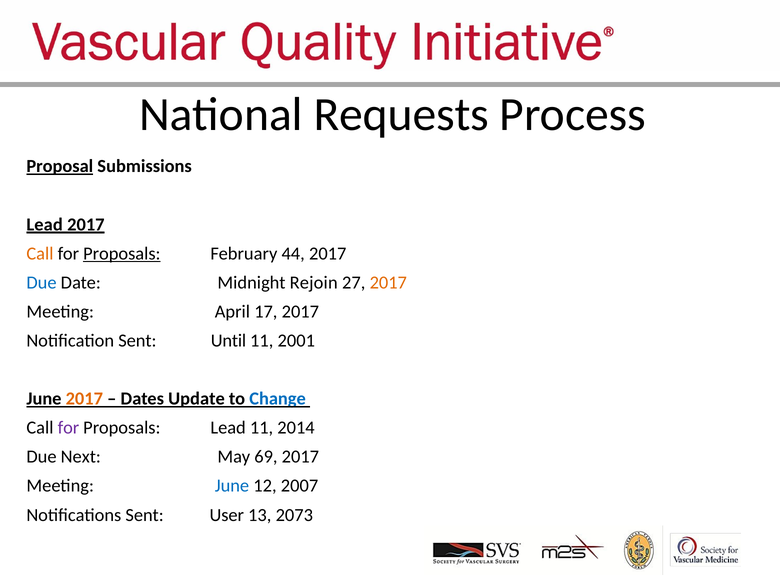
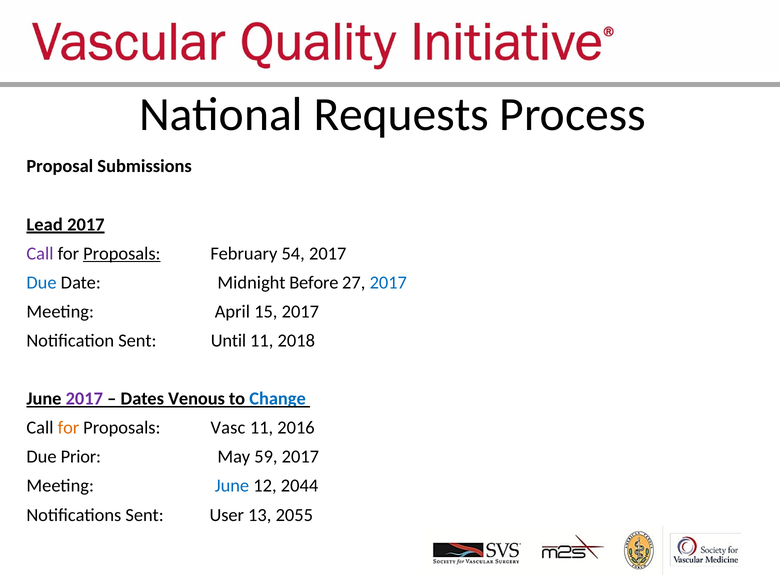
Proposal underline: present -> none (60, 166)
Call colour: orange -> purple (40, 254)
44: 44 -> 54 (293, 254)
Rejoin: Rejoin -> Before (314, 283)
2017 colour: orange -> blue (388, 283)
17: 17 -> 15 (266, 312)
2001: 2001 -> 2018 (296, 341)
2017 colour: orange -> purple (84, 399)
Update: Update -> Venous (197, 399)
for colour: purple -> orange (68, 428)
Proposals Lead: Lead -> Vasc (228, 428)
2014: 2014 -> 2016 (296, 428)
Next: Next -> Prior (81, 457)
69: 69 -> 59 (266, 457)
2007: 2007 -> 2044 (300, 486)
2073: 2073 -> 2055 (294, 515)
